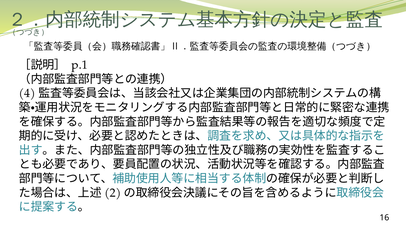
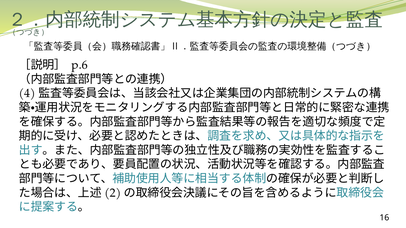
p.1: p.1 -> p.6 (80, 65)
